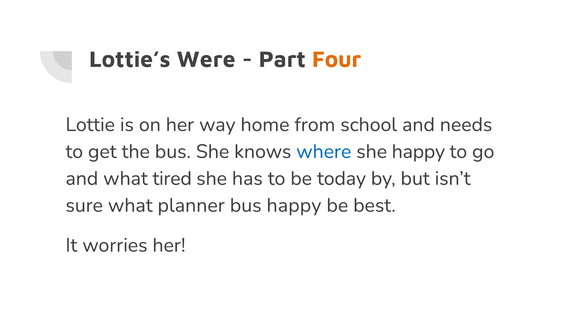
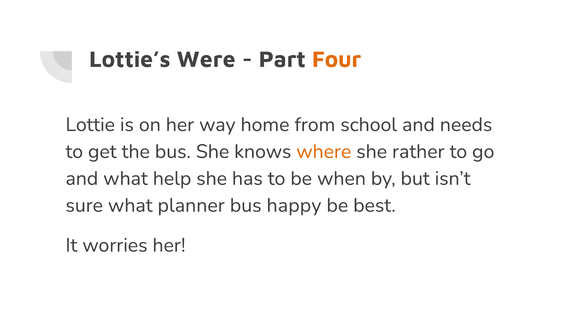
where colour: blue -> orange (324, 151)
she happy: happy -> rather (418, 151)
tired: tired -> help (172, 178)
today: today -> when (341, 178)
